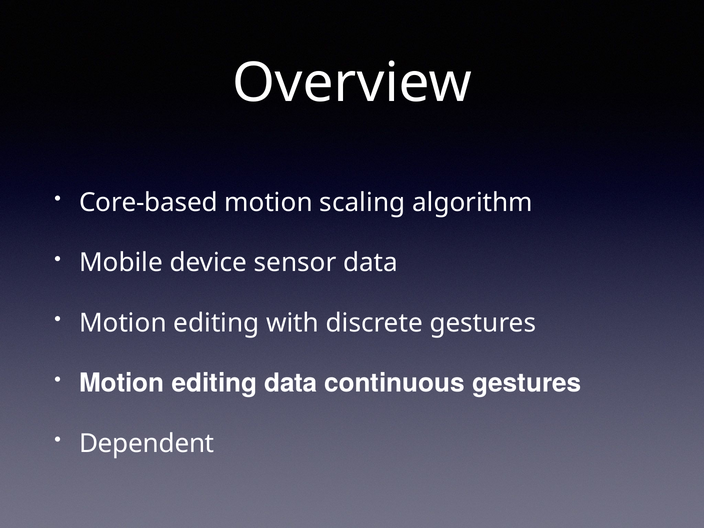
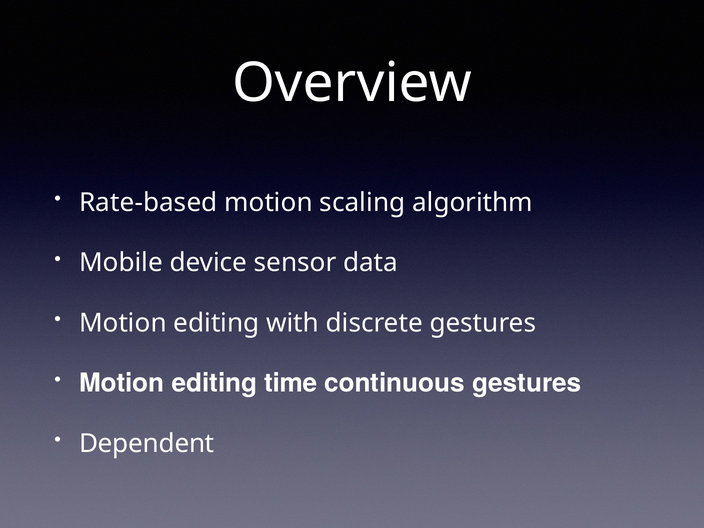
Core-based: Core-based -> Rate-based (148, 203)
editing data: data -> time (291, 383)
